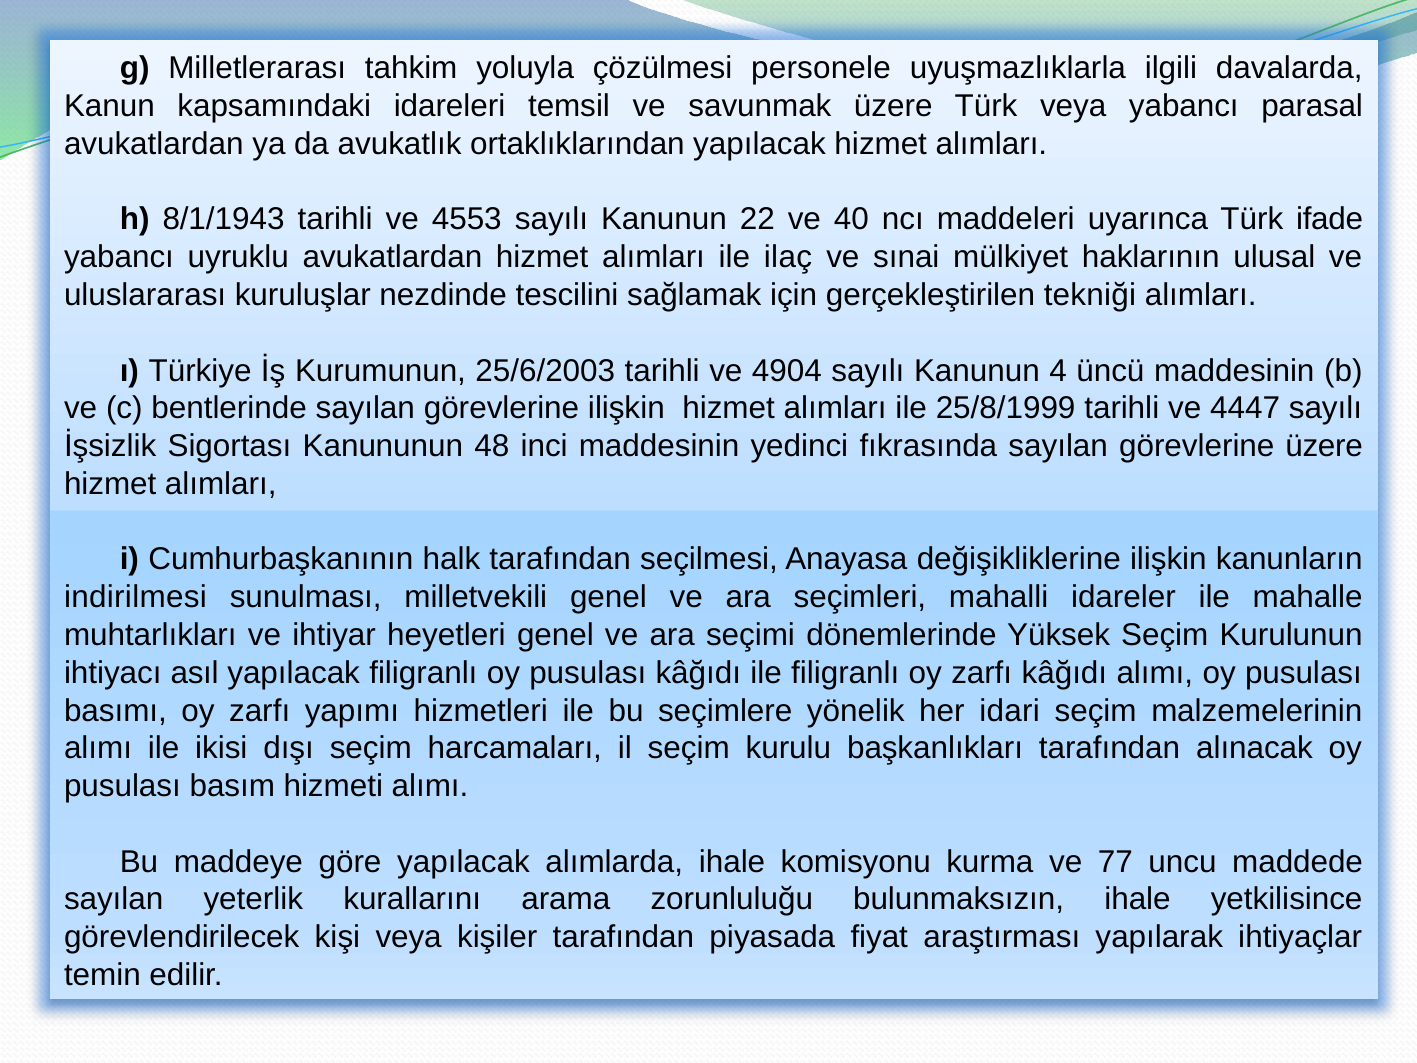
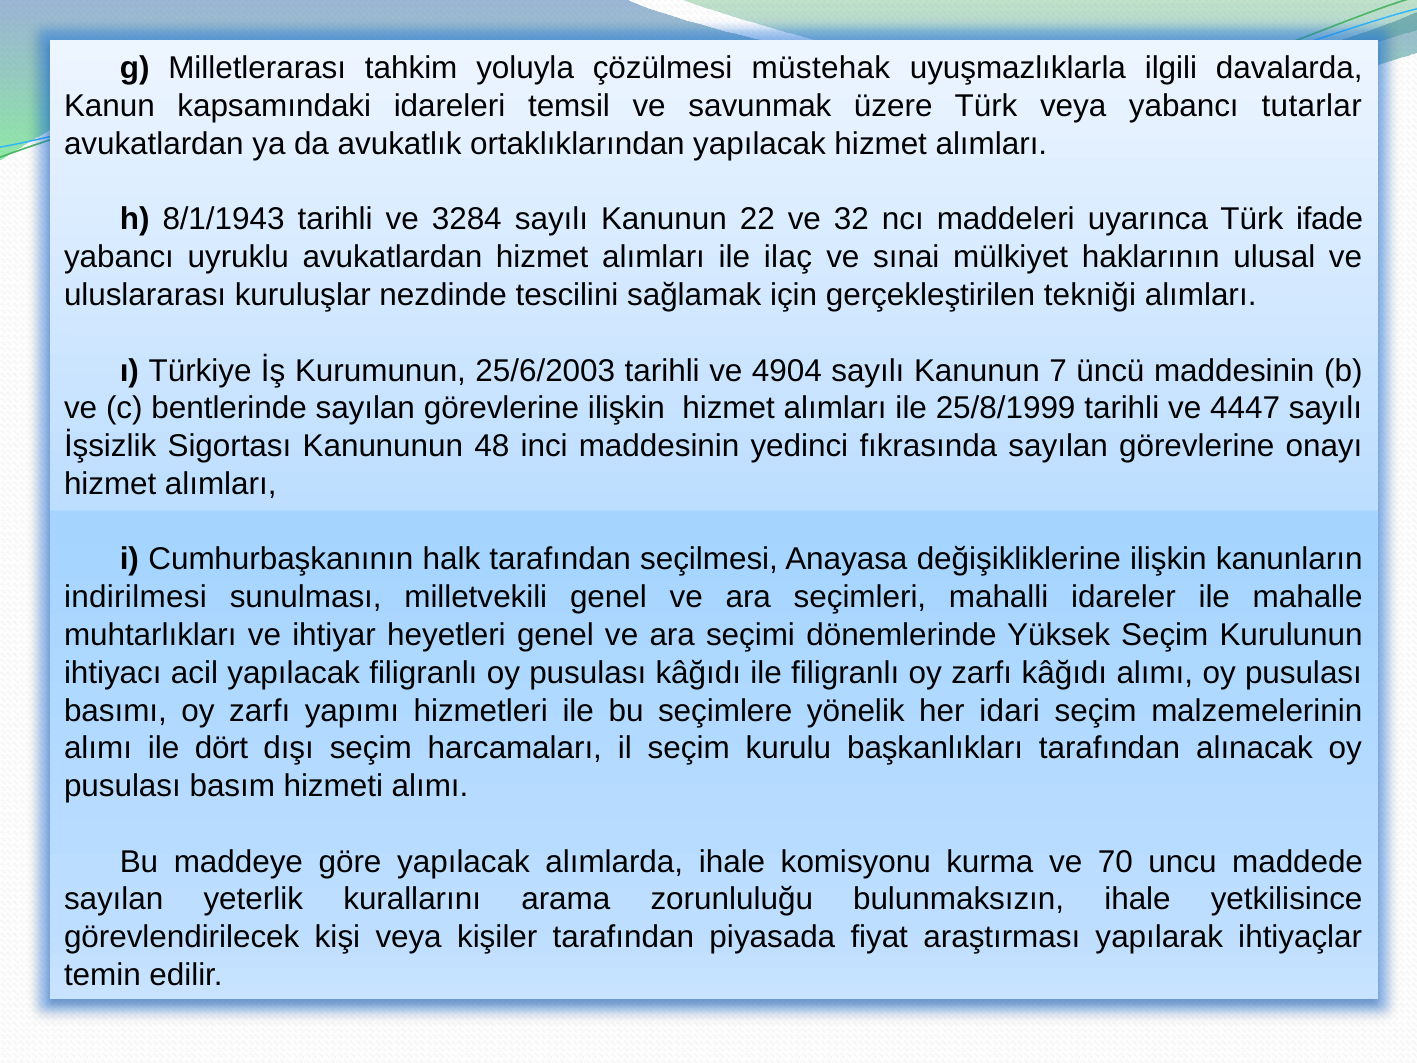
personele: personele -> müstehak (821, 68)
parasal: parasal -> tutarlar (1312, 106)
4553: 4553 -> 3284 (467, 220)
40: 40 -> 32 (851, 220)
4: 4 -> 7 (1058, 371)
görevlerine üzere: üzere -> onayı (1324, 446)
asıl: asıl -> acil (194, 673)
ikisi: ikisi -> dört (221, 748)
77: 77 -> 70 (1115, 862)
